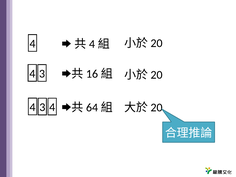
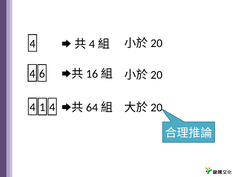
3: 3 -> 6 (42, 74)
3: 3 -> 1 (42, 107)
